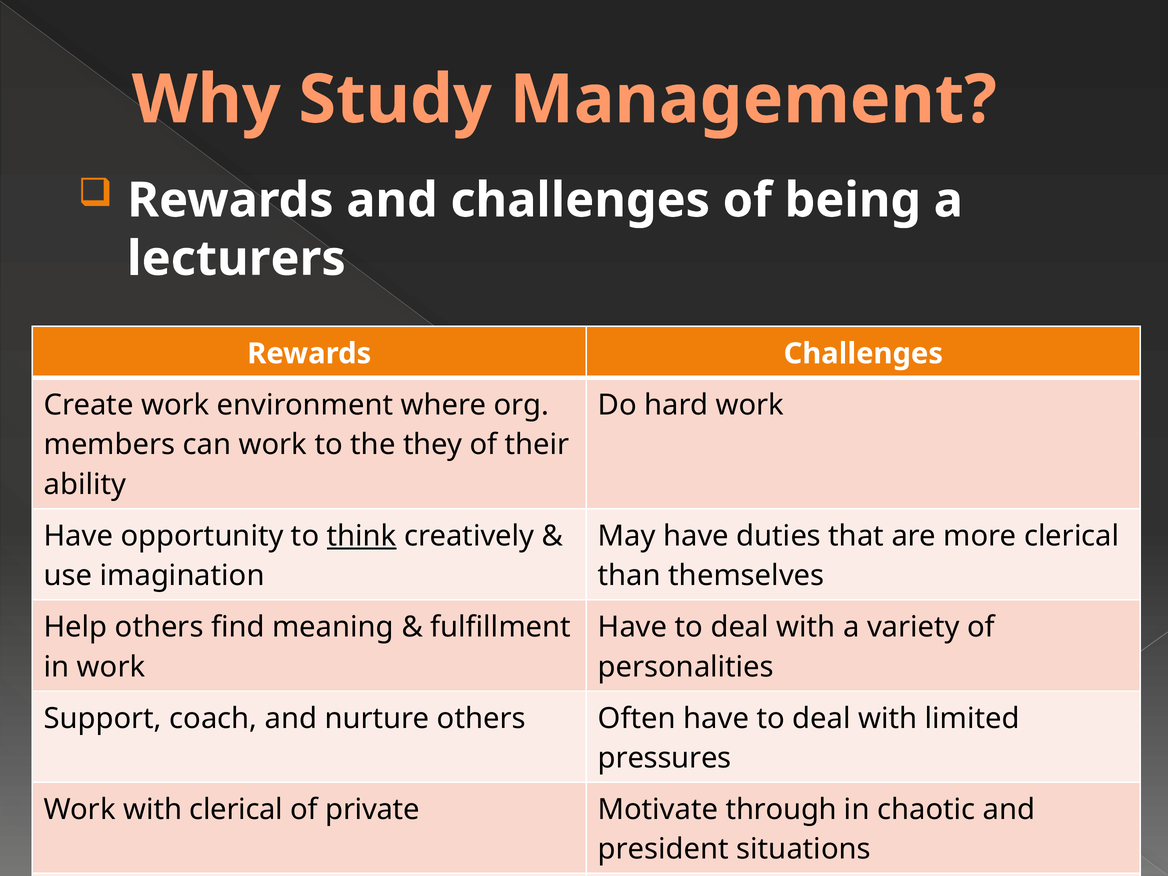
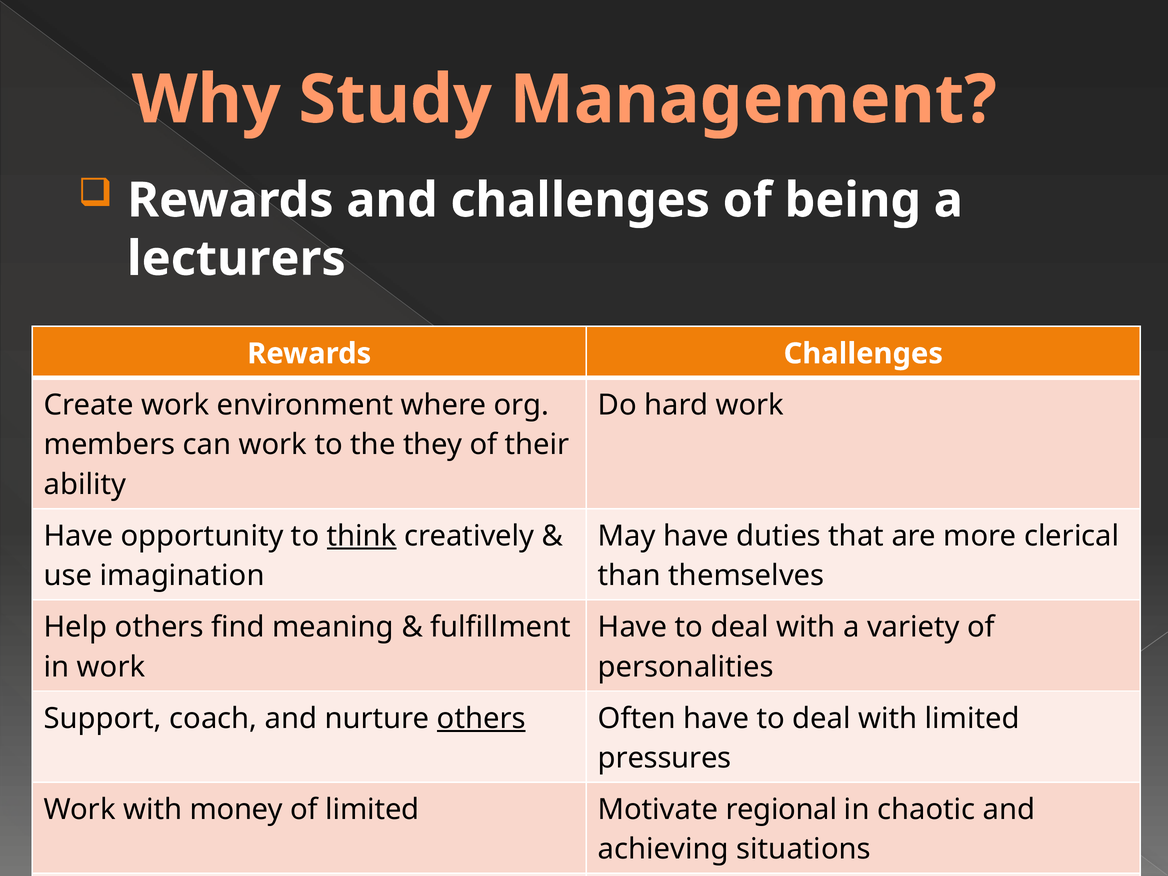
others underline: none -> present (481, 718)
with clerical: clerical -> money (236, 810)
of private: private -> limited (372, 810)
through: through -> regional (781, 810)
president: president -> achieving (663, 849)
